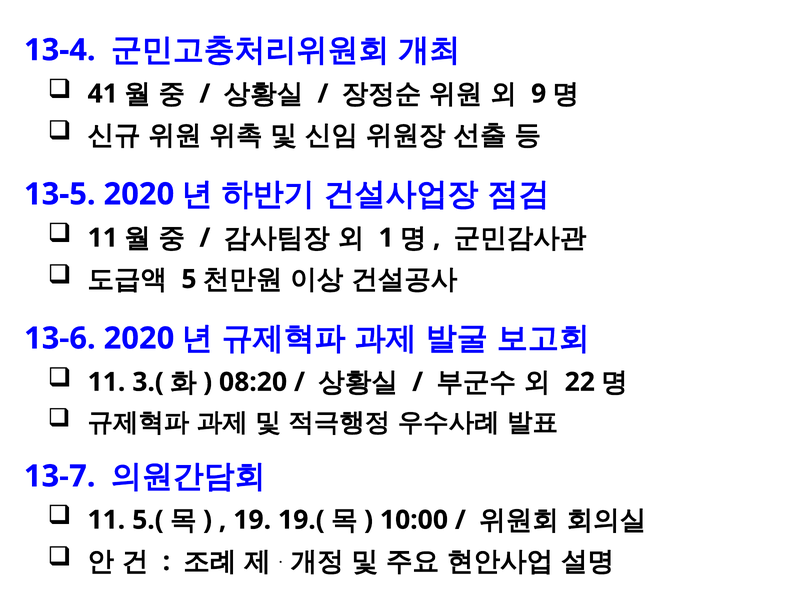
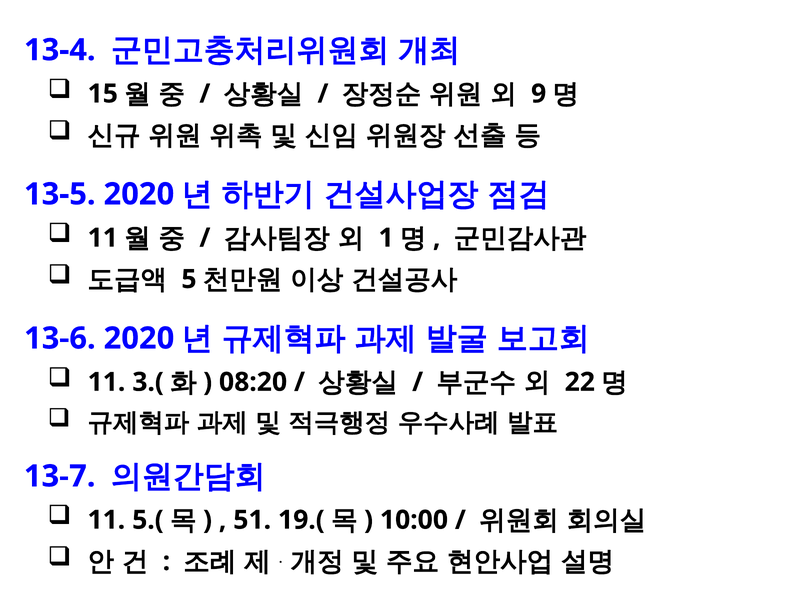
41: 41 -> 15 (103, 94)
19: 19 -> 51 (252, 520)
